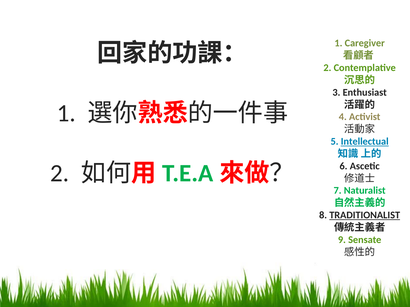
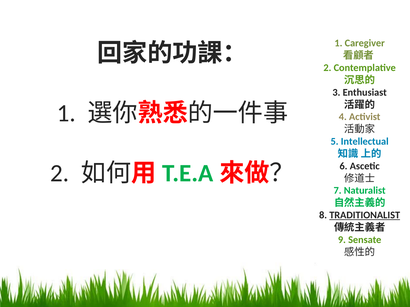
Intellectual underline: present -> none (365, 142)
